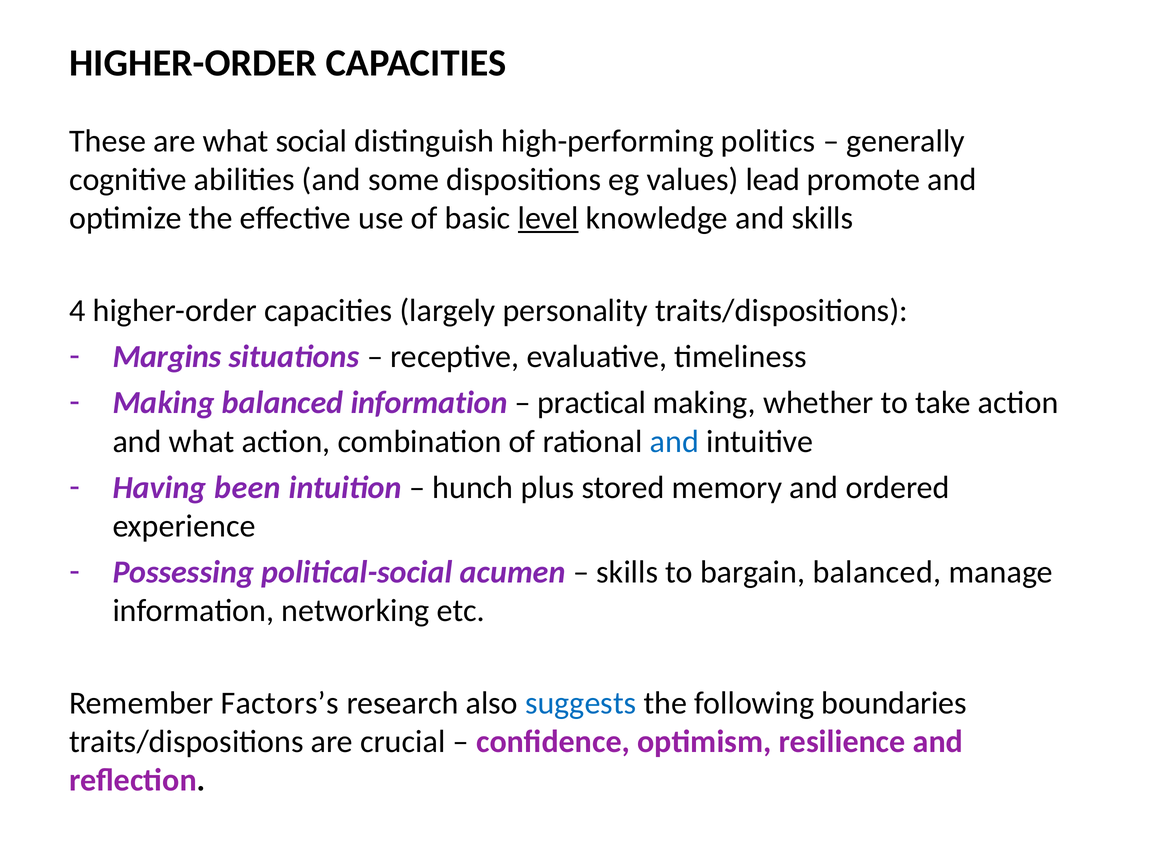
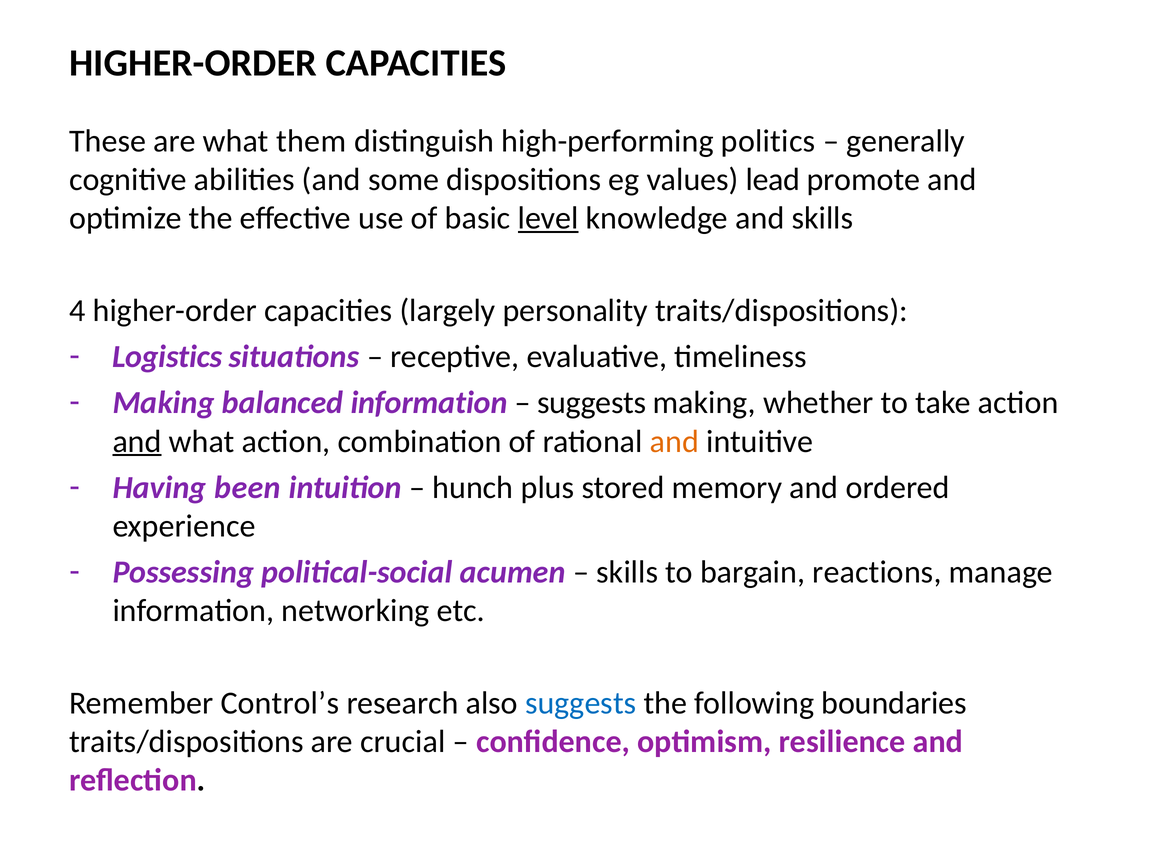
social: social -> them (311, 141)
Margins: Margins -> Logistics (167, 357)
practical: practical -> suggests (592, 403)
and underline: none -> present (137, 441)
and colour: blue -> orange (674, 441)
bargain balanced: balanced -> reactions (877, 572)
Factors’s: Factors’s -> Control’s (280, 703)
